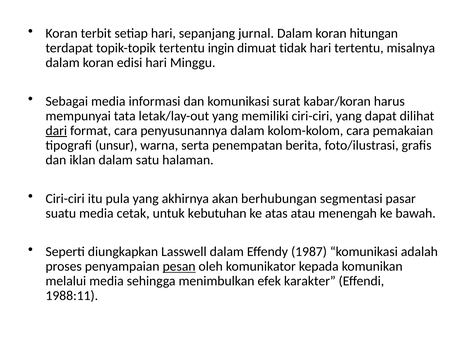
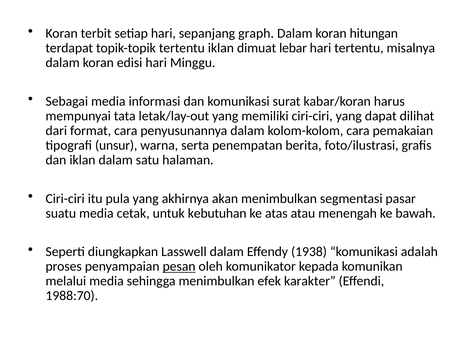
jurnal: jurnal -> graph (256, 33)
tertentu ingin: ingin -> iklan (221, 48)
tidak: tidak -> lebar (293, 48)
dari underline: present -> none (56, 131)
akan berhubungan: berhubungan -> menimbulkan (279, 199)
1987: 1987 -> 1938 (309, 252)
1988:11: 1988:11 -> 1988:70 (72, 296)
